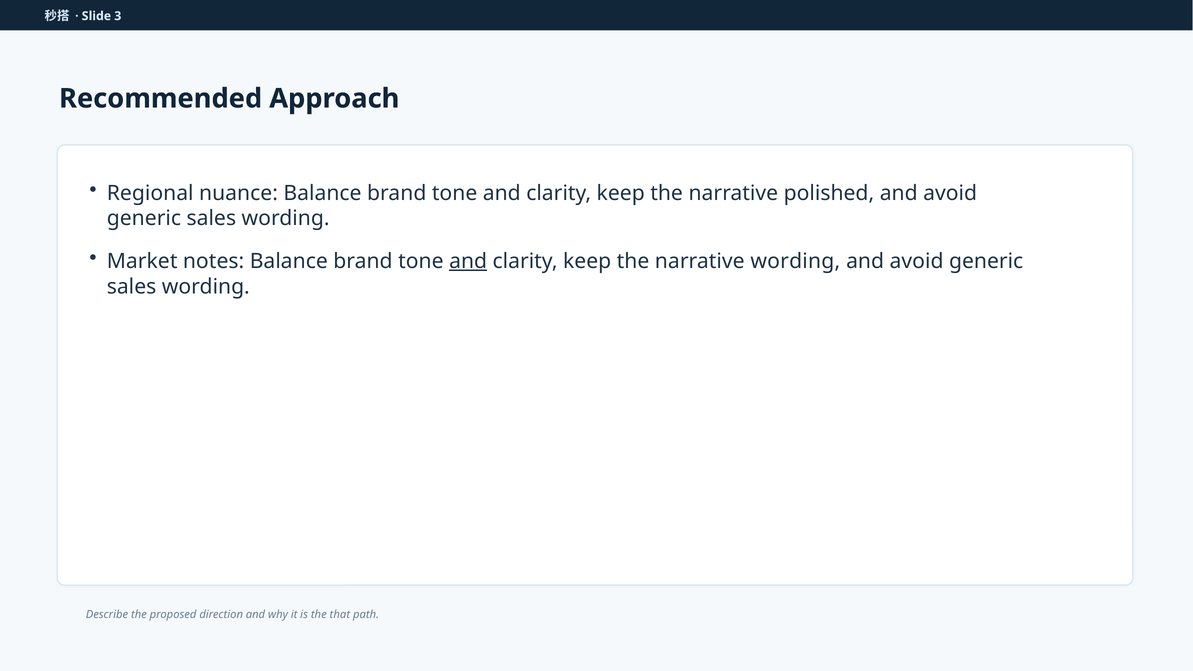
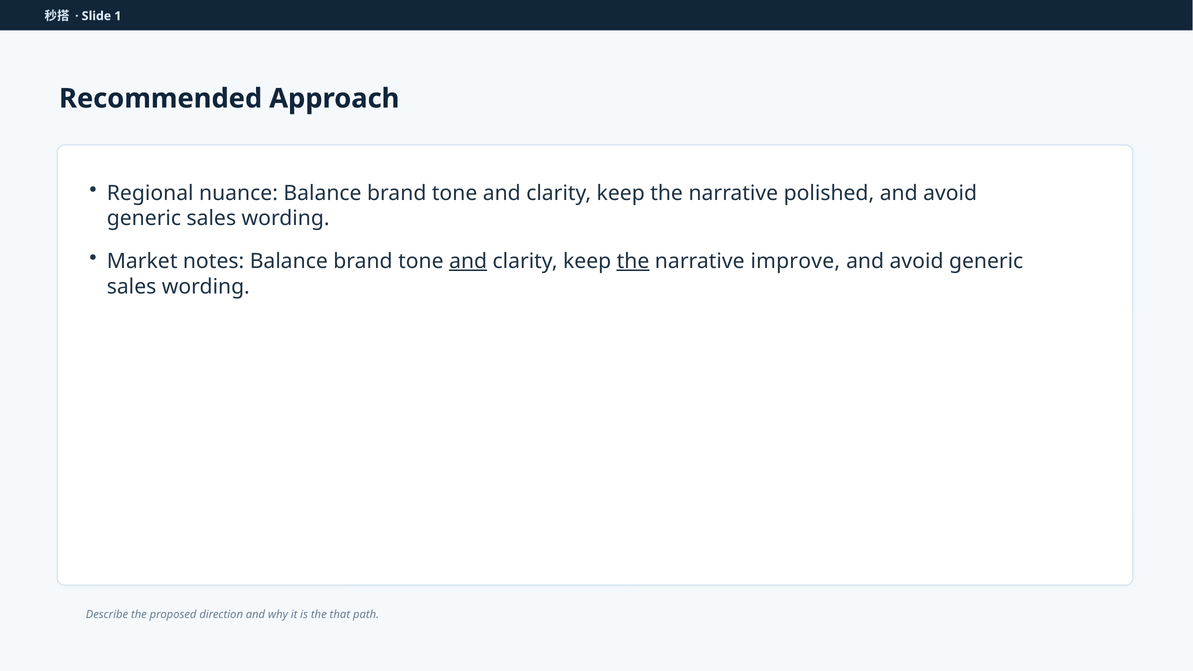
3: 3 -> 1 (118, 16)
the underline: none -> present (633, 261)
narrative wording: wording -> improve (795, 261)
